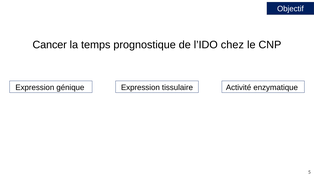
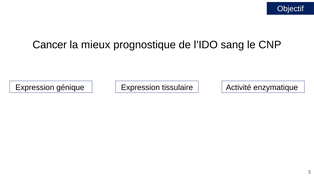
temps: temps -> mieux (96, 45)
chez: chez -> sang (232, 45)
